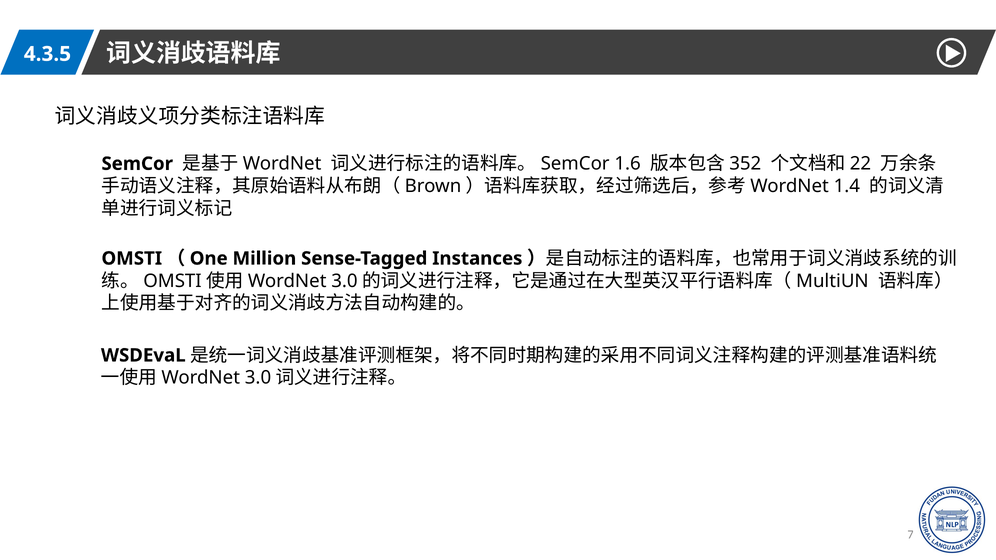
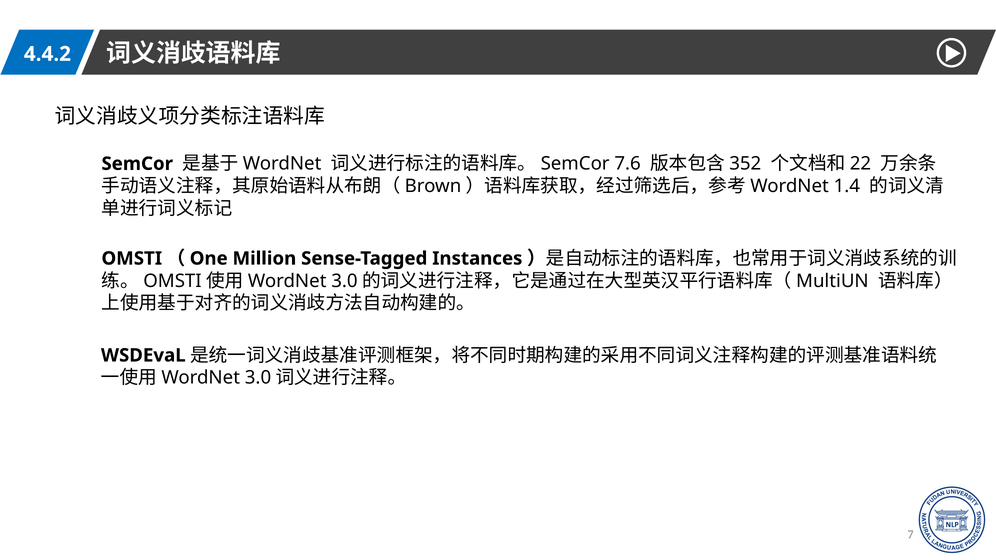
4.3.5: 4.3.5 -> 4.4.2 (47, 54)
1.6: 1.6 -> 7.6 (628, 164)
